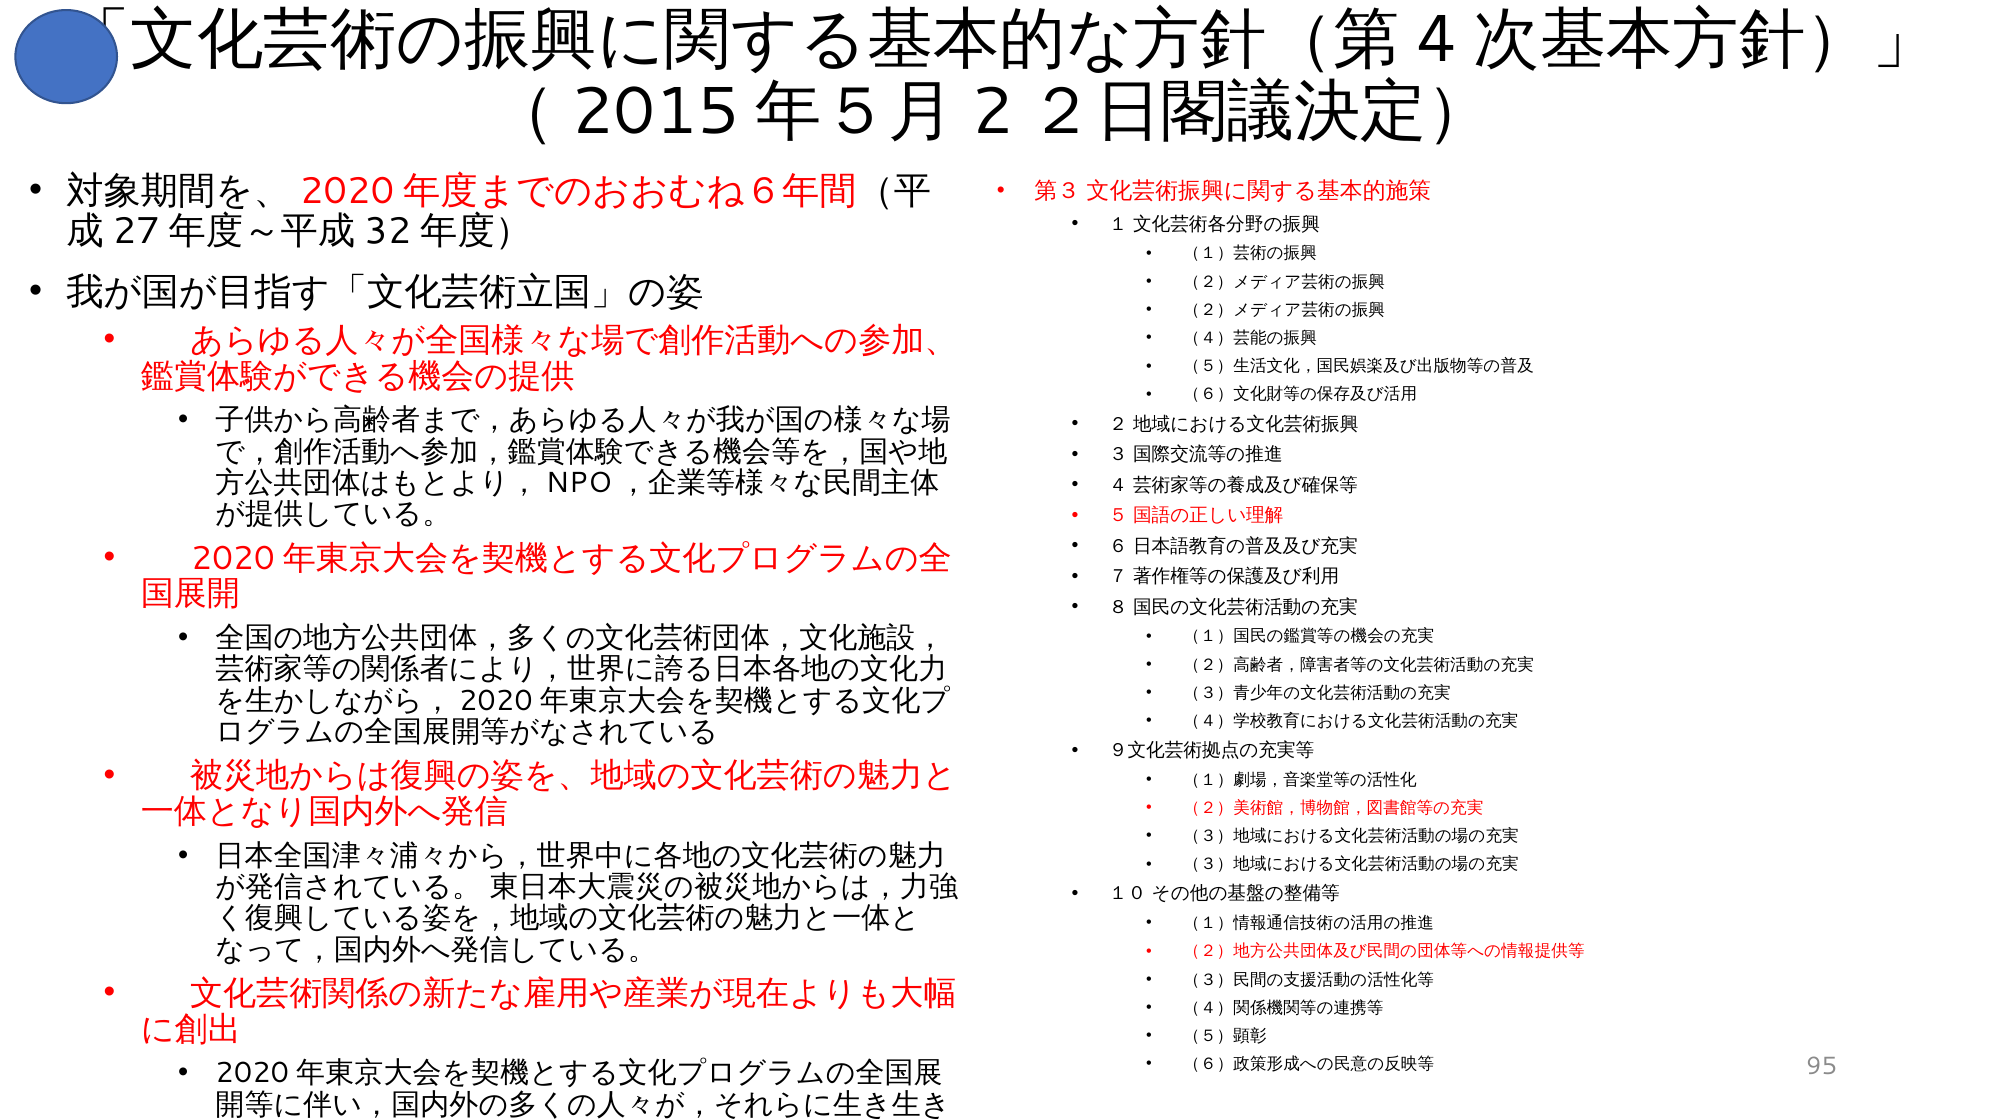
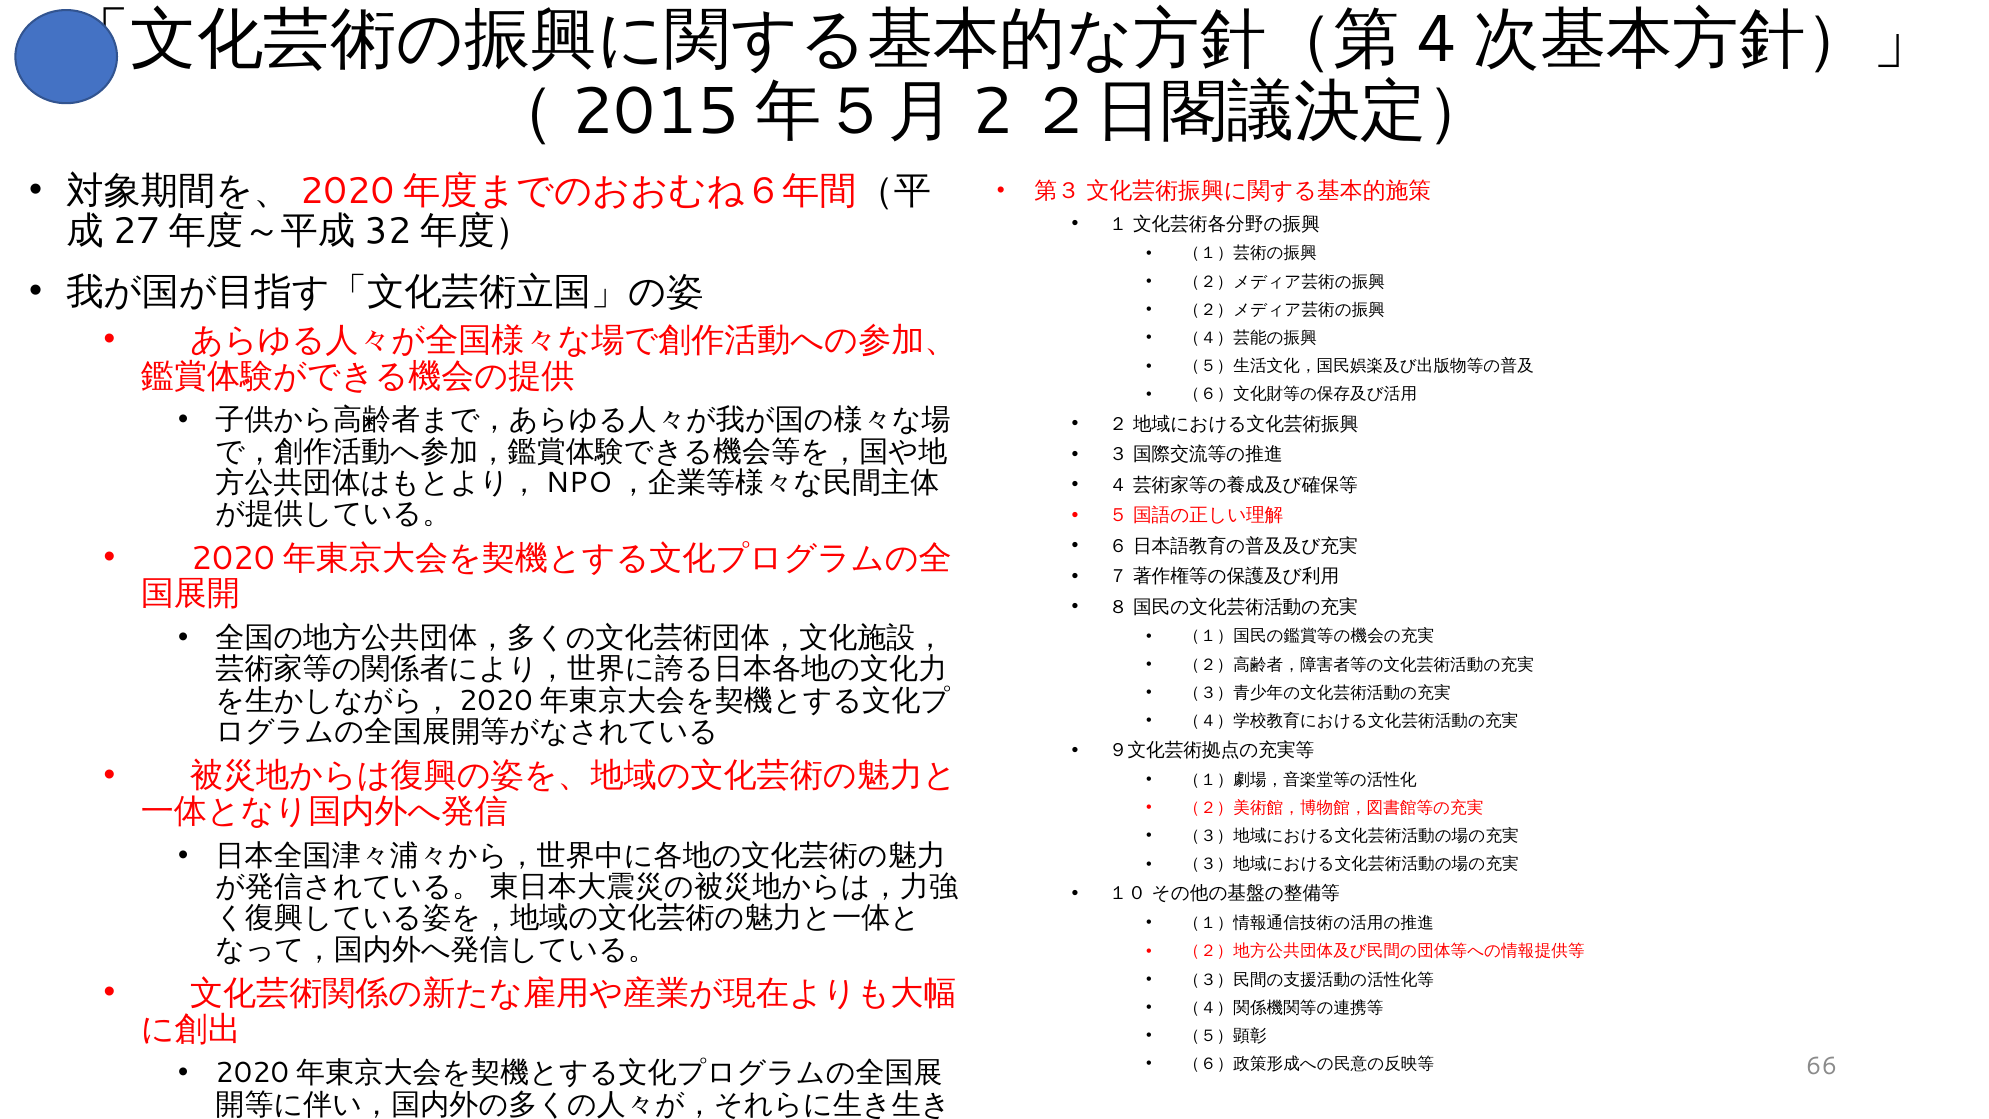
95: 95 -> 66 (1822, 1066)
